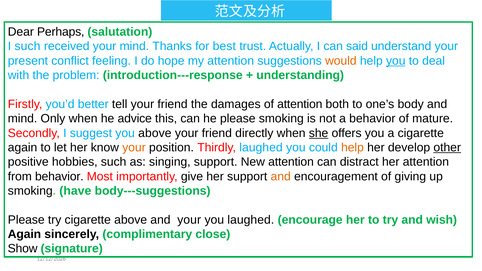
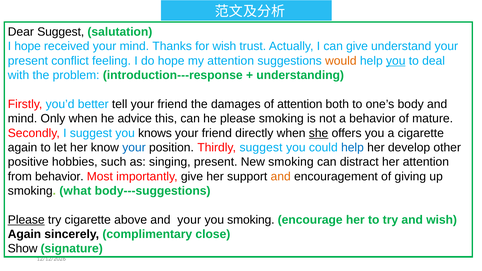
Dear Perhaps: Perhaps -> Suggest (61, 32)
I such: such -> hope (28, 46)
for best: best -> wish (224, 46)
can said: said -> give (357, 46)
you above: above -> knows (155, 133)
your colour: orange -> blue (134, 148)
Thirdly laughed: laughed -> suggest (261, 148)
help colour: orange -> blue (352, 148)
other underline: present -> none (447, 148)
singing support: support -> present (216, 162)
New attention: attention -> smoking (291, 162)
have: have -> what (75, 191)
Please underline: none -> present (26, 220)
you laughed: laughed -> smoking (251, 220)
